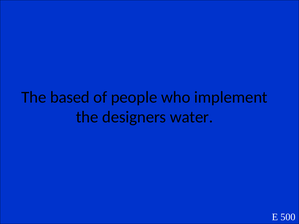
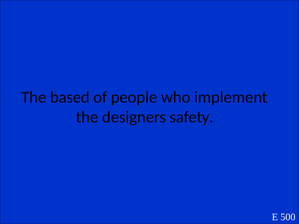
water: water -> safety (192, 117)
